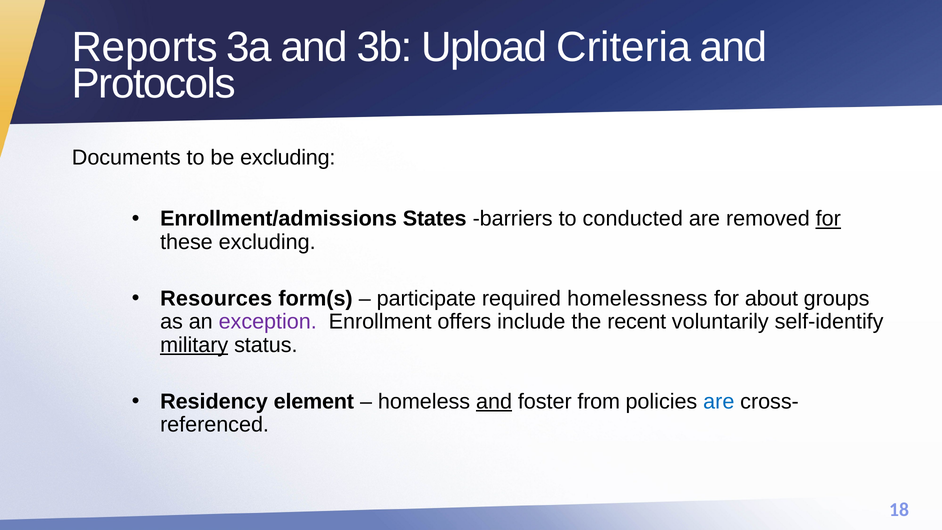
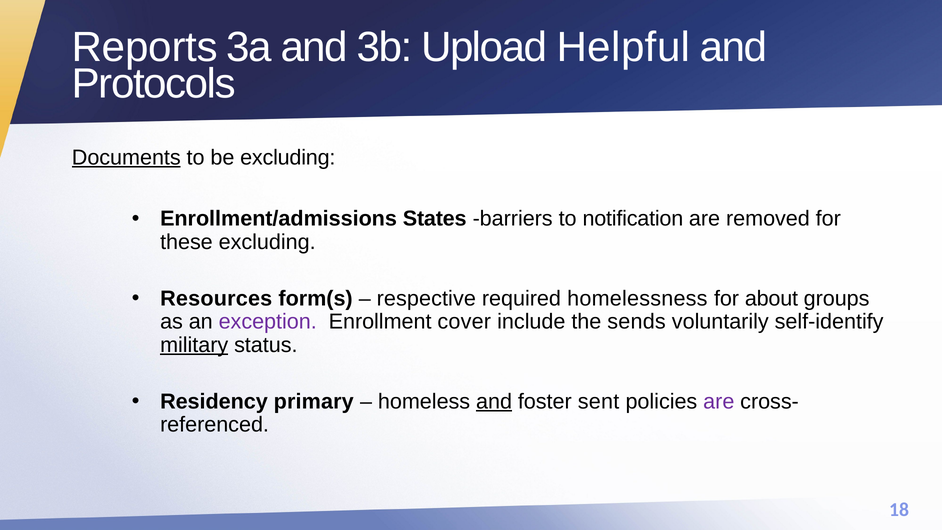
Criteria: Criteria -> Helpful (623, 47)
Documents underline: none -> present (126, 158)
conducted: conducted -> notification (633, 219)
for underline: present -> none (828, 219)
participate: participate -> respective (426, 298)
offers: offers -> cover (464, 322)
recent: recent -> sends (637, 322)
element: element -> primary (314, 401)
from: from -> sent (599, 401)
are colour: blue -> purple (719, 401)
